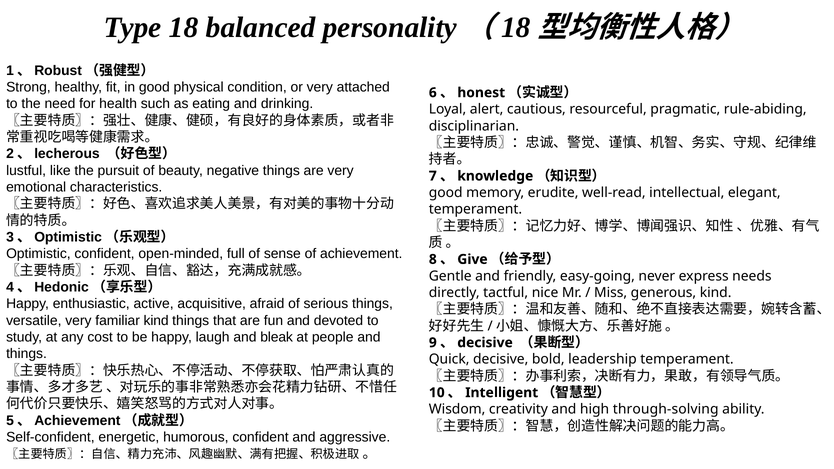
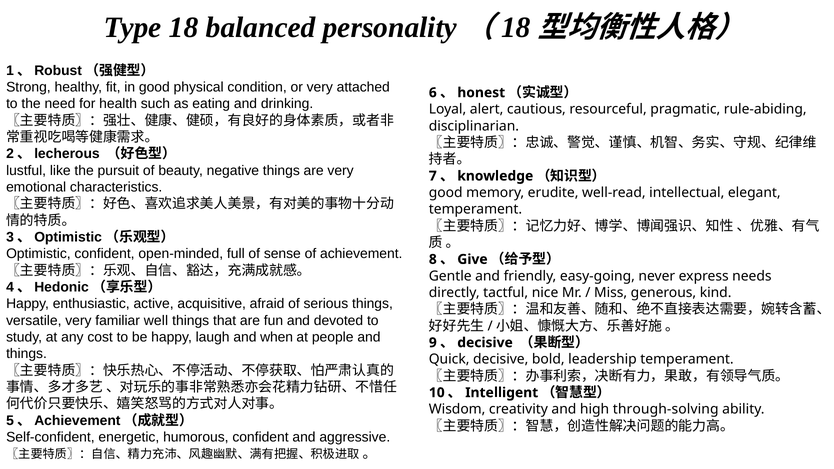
familiar kind: kind -> well (156, 321)
bleak: bleak -> when (277, 337)
